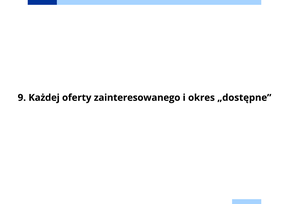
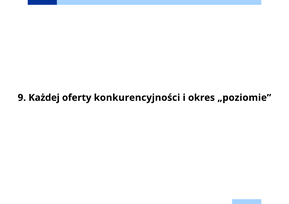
zainteresowanego: zainteresowanego -> konkurencyjności (137, 98)
„dostępne: „dostępne -> „poziomie (244, 98)
